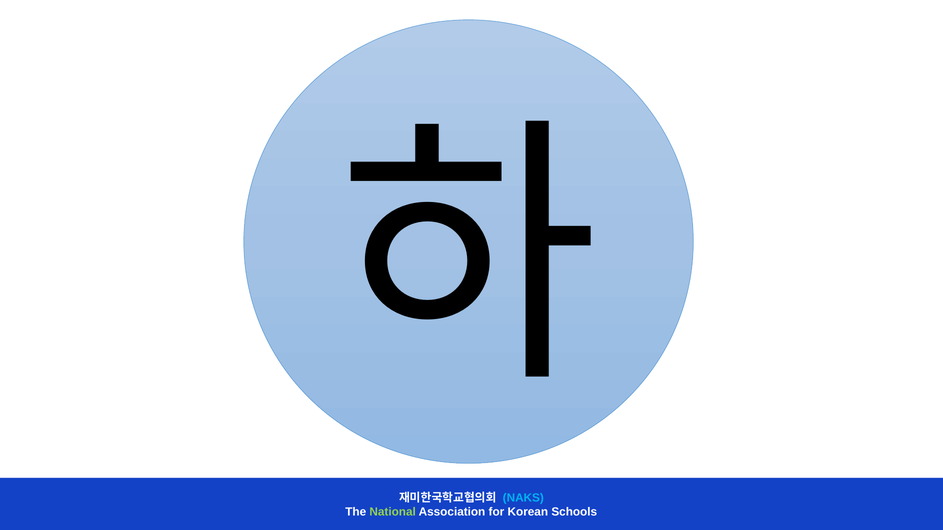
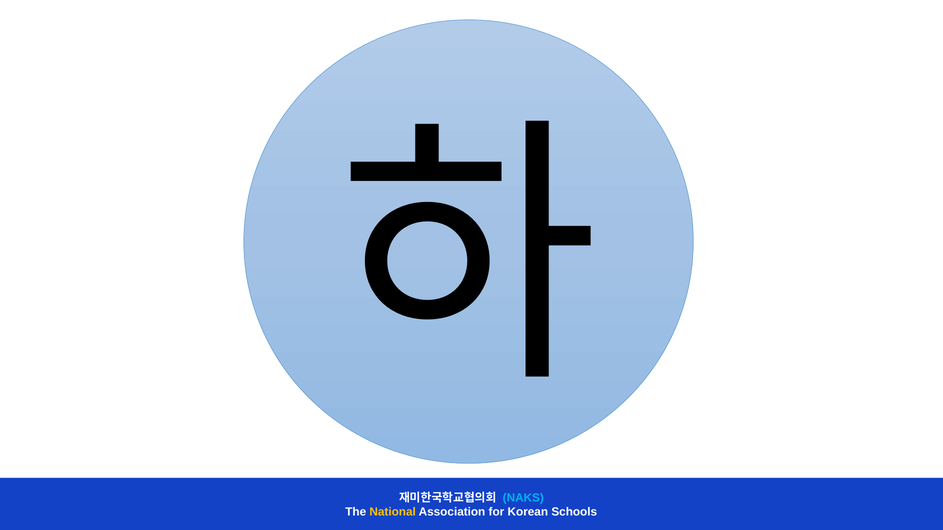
National colour: light green -> yellow (393, 512)
